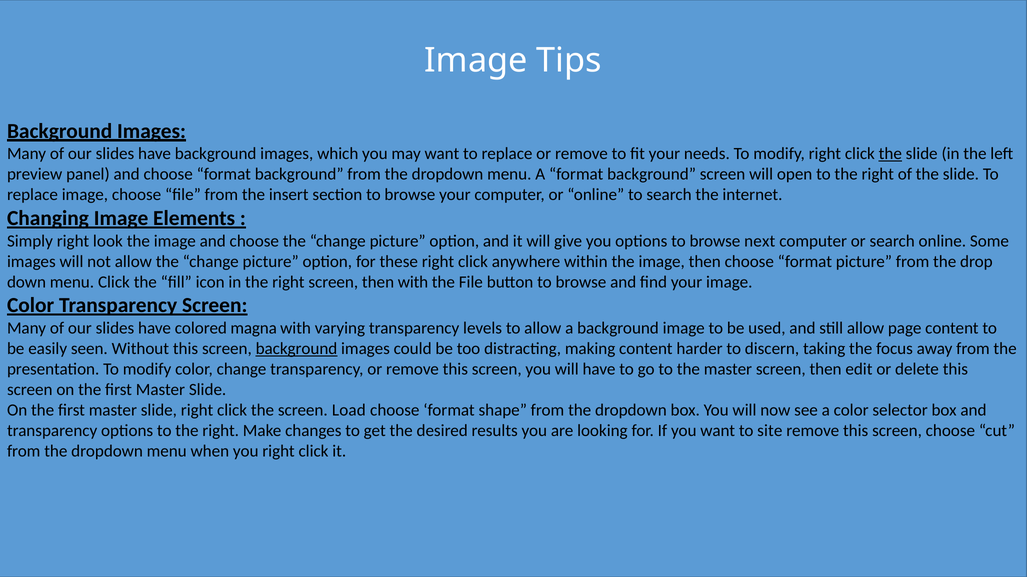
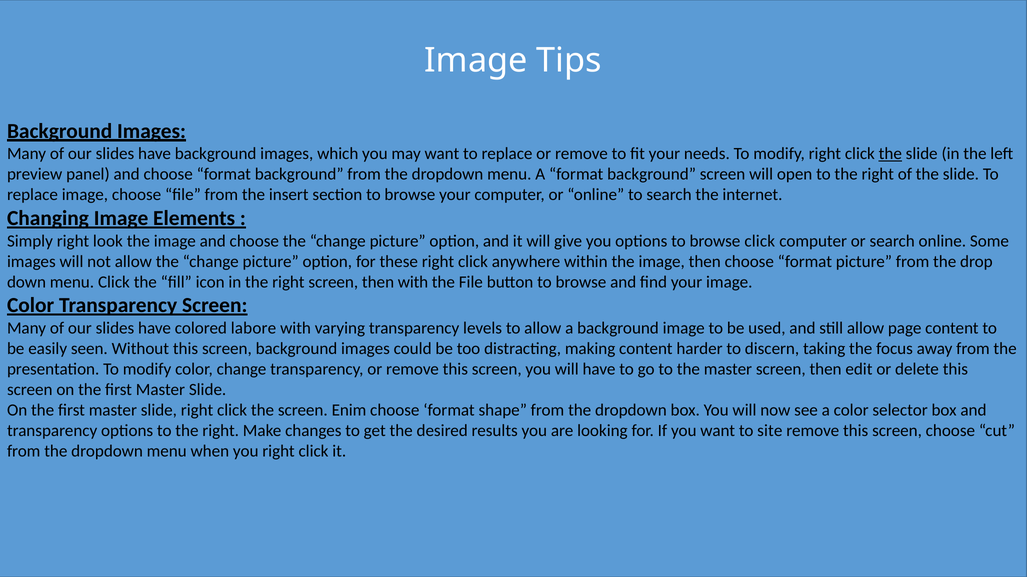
browse next: next -> click (760, 241)
magna: magna -> labore (253, 329)
background underline: present -> none (296, 349)
Load: Load -> Enim (349, 411)
